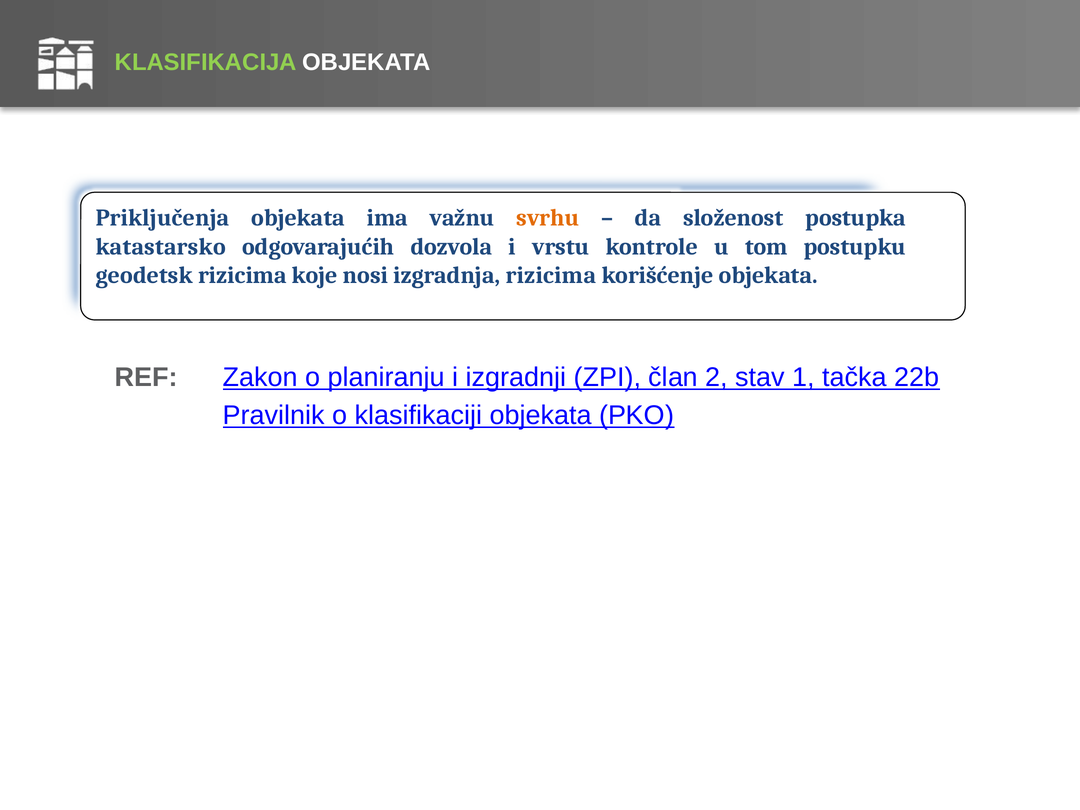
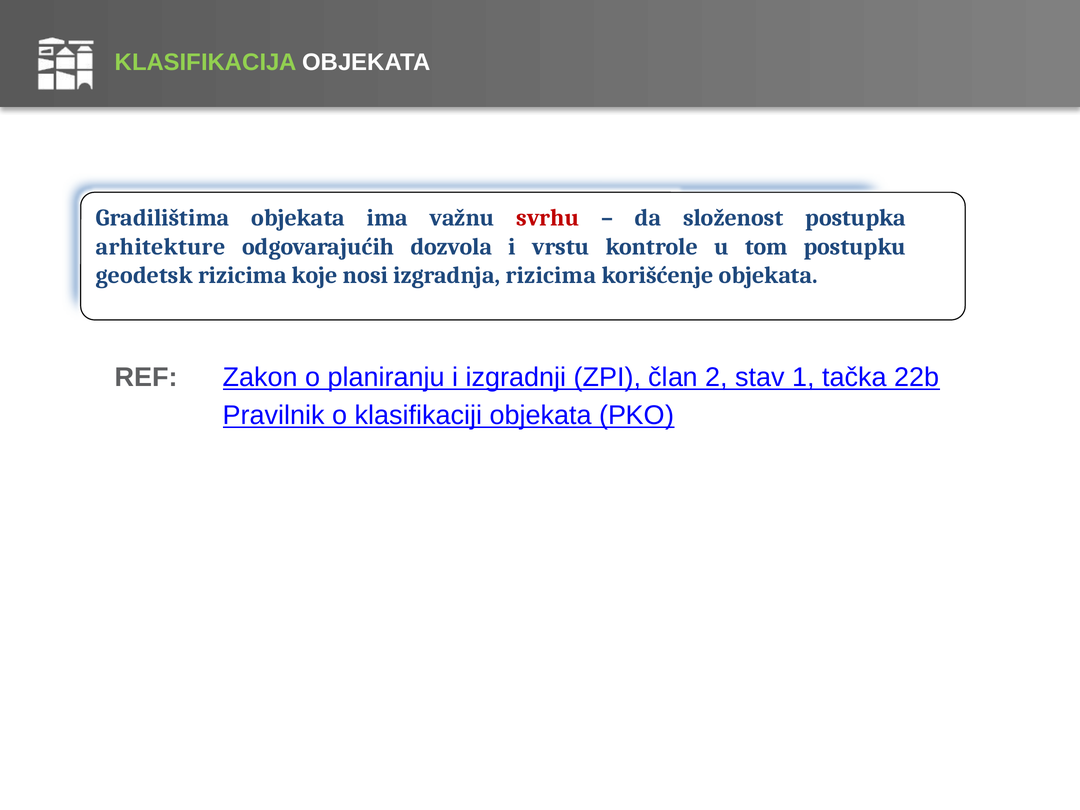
Priključenja: Priključenja -> Gradilištima (163, 218)
svrhu colour: orange -> red (548, 218)
katastarsko: katastarsko -> arhitekture (161, 247)
